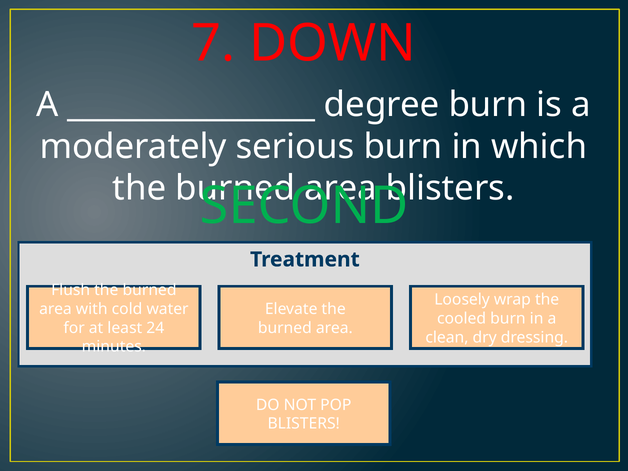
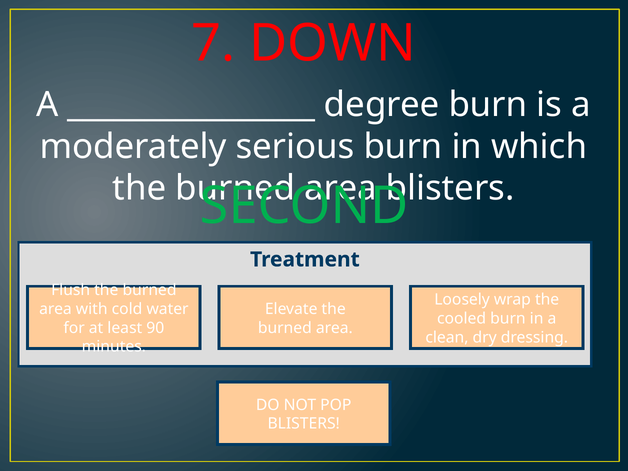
24: 24 -> 90 (155, 328)
